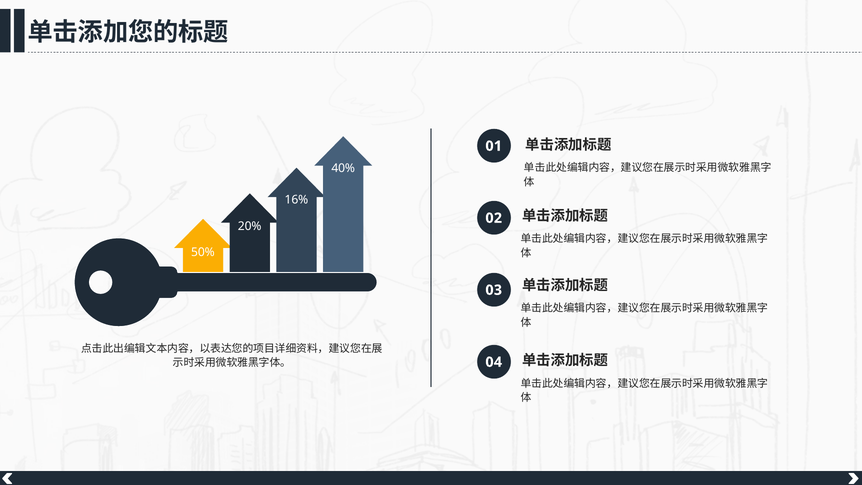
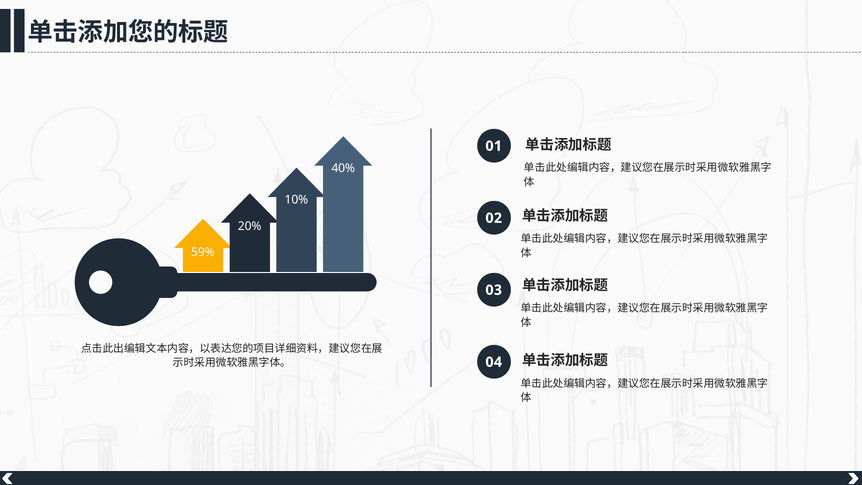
16%: 16% -> 10% (296, 200)
50%: 50% -> 59% (203, 252)
